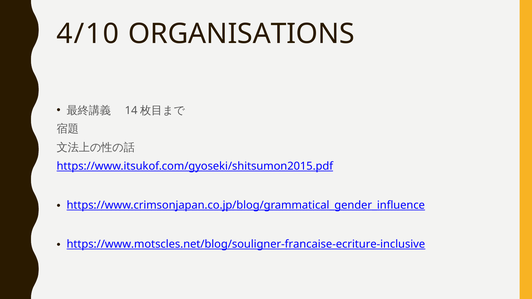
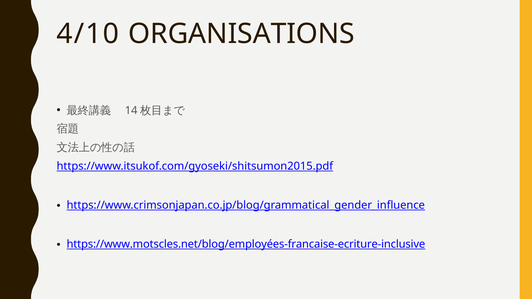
https://www.motscles.net/blog/souligner-francaise-ecriture-inclusive: https://www.motscles.net/blog/souligner-francaise-ecriture-inclusive -> https://www.motscles.net/blog/employées-francaise-ecriture-inclusive (246, 244)
